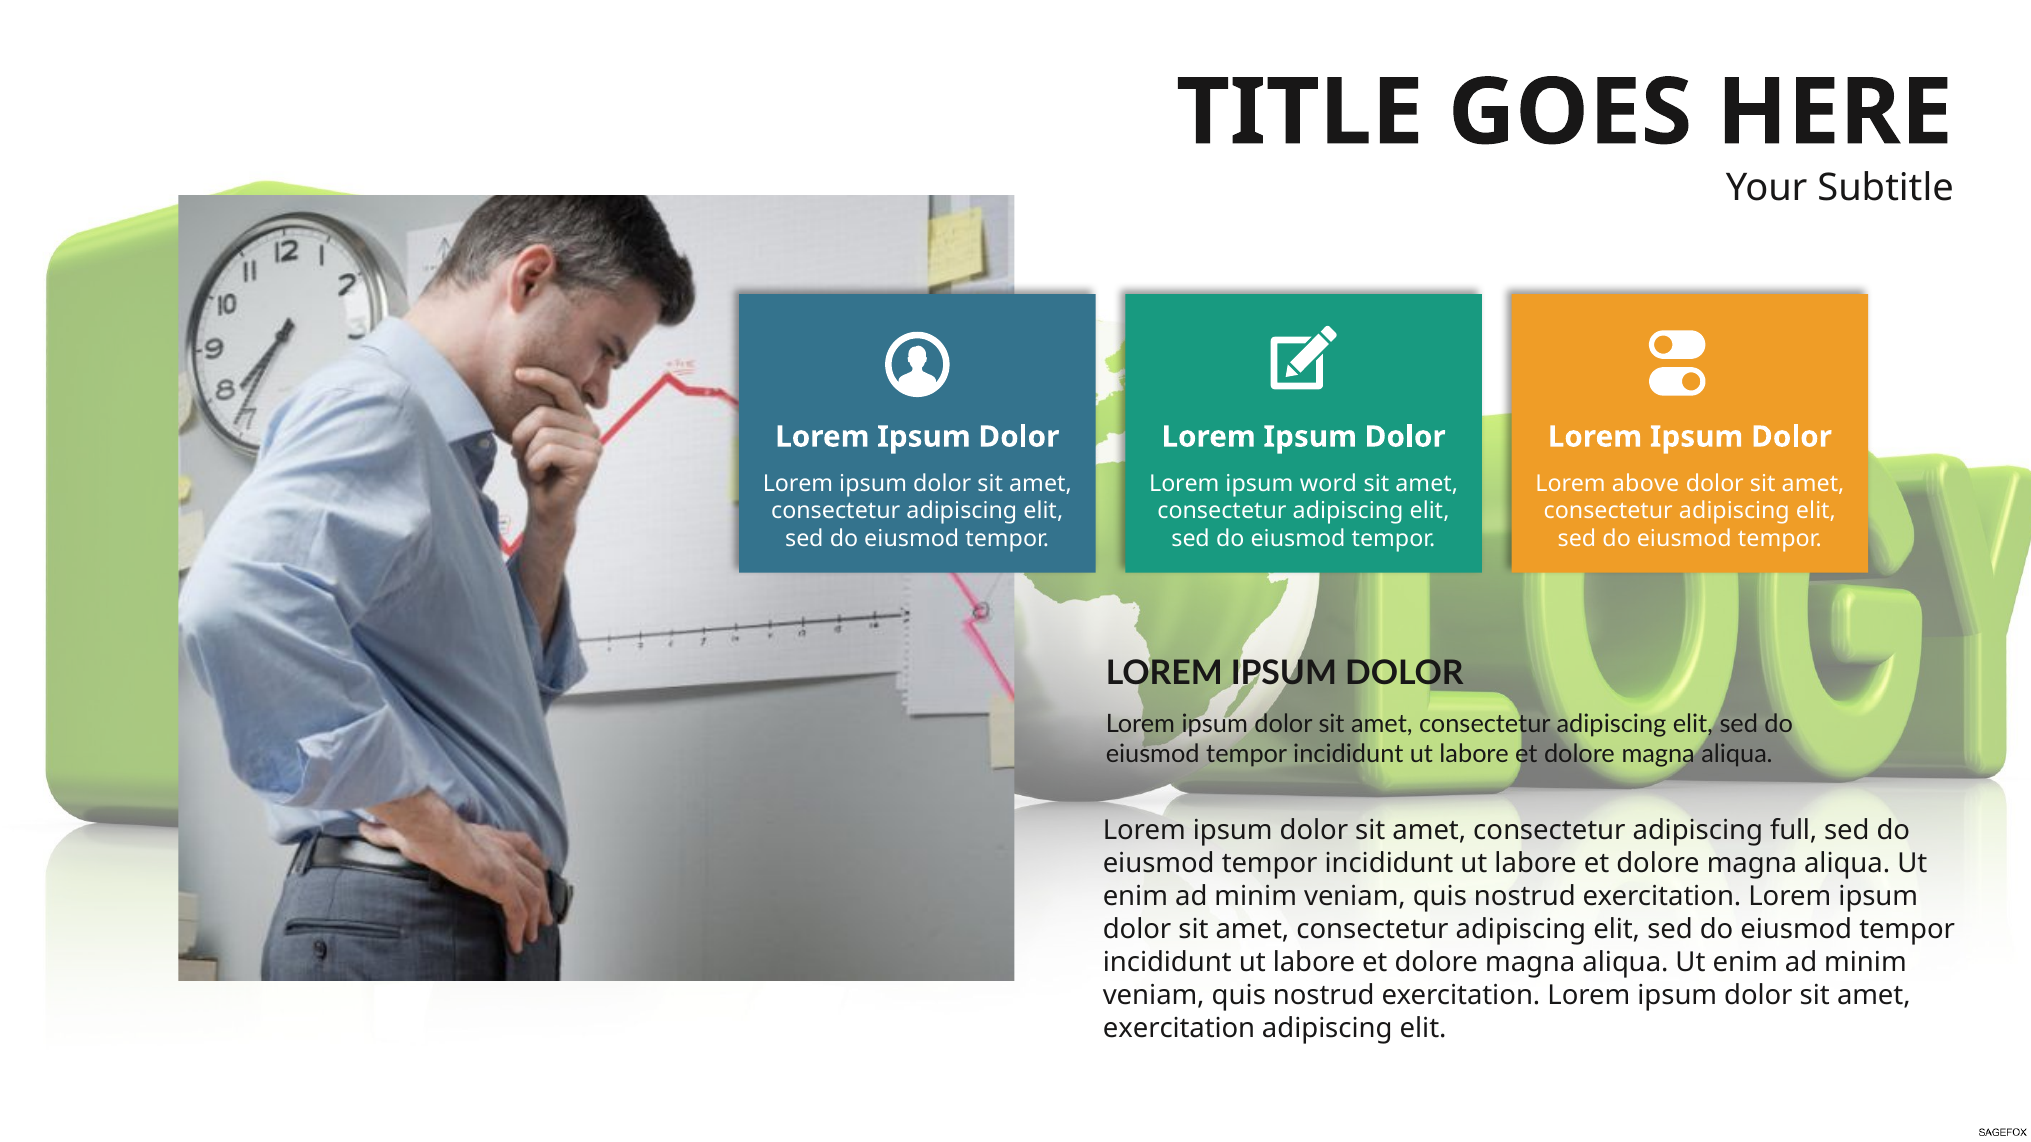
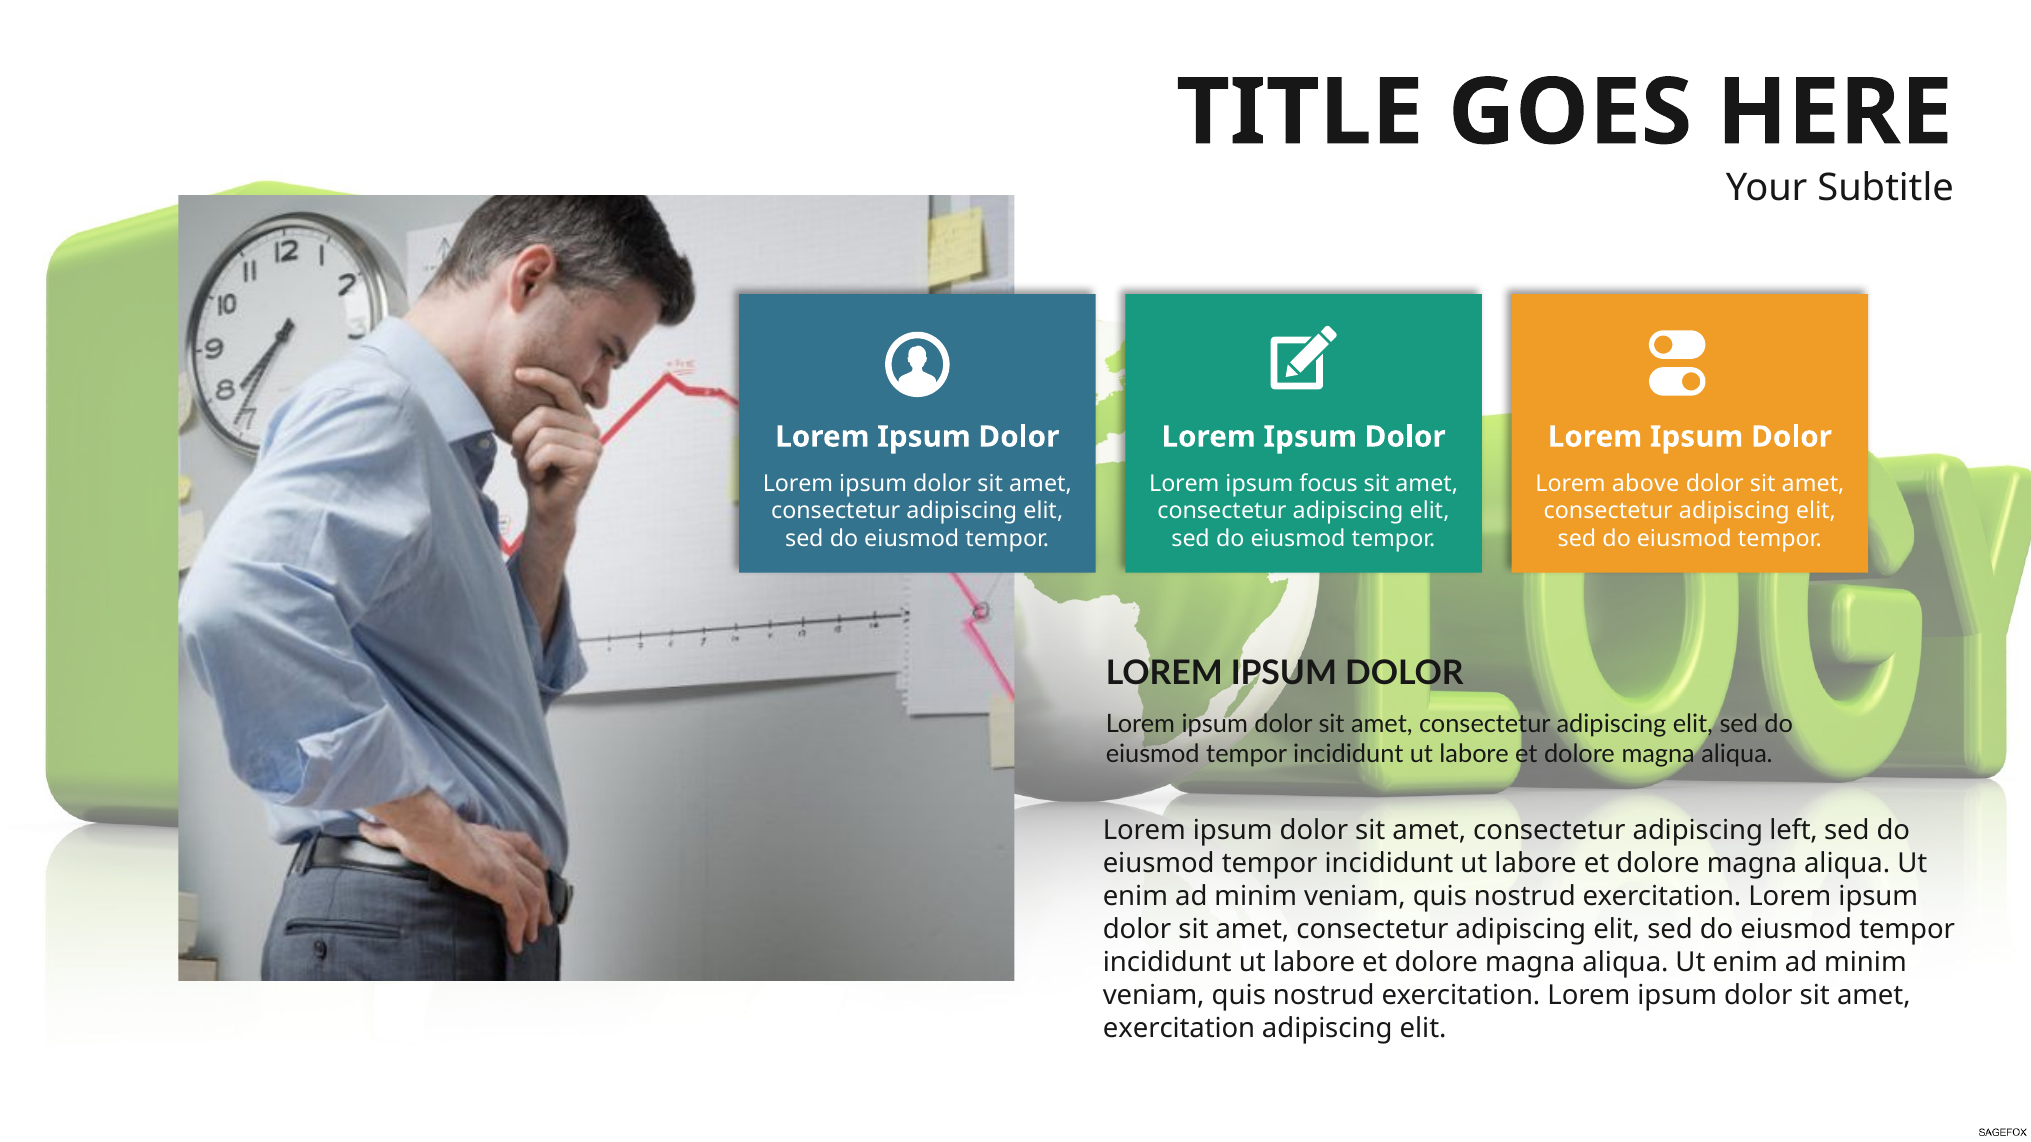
word: word -> focus (1329, 484)
full: full -> left (1794, 830)
